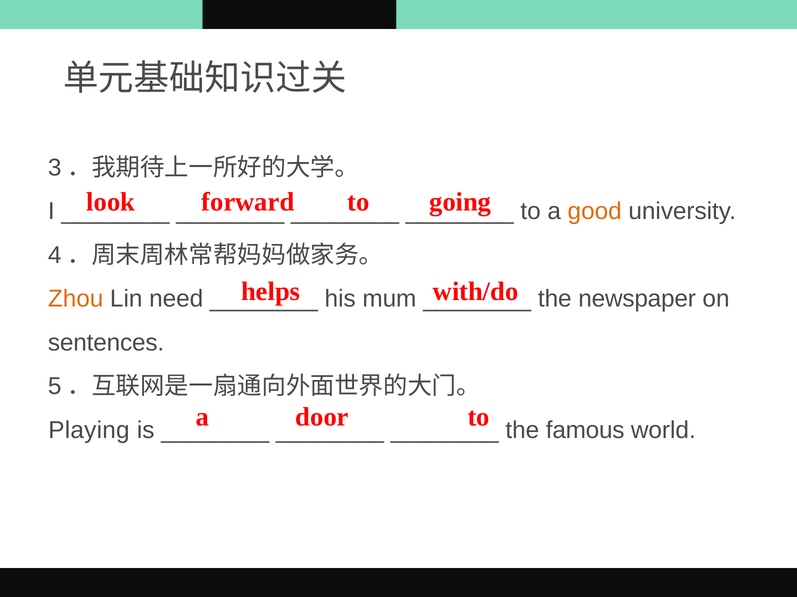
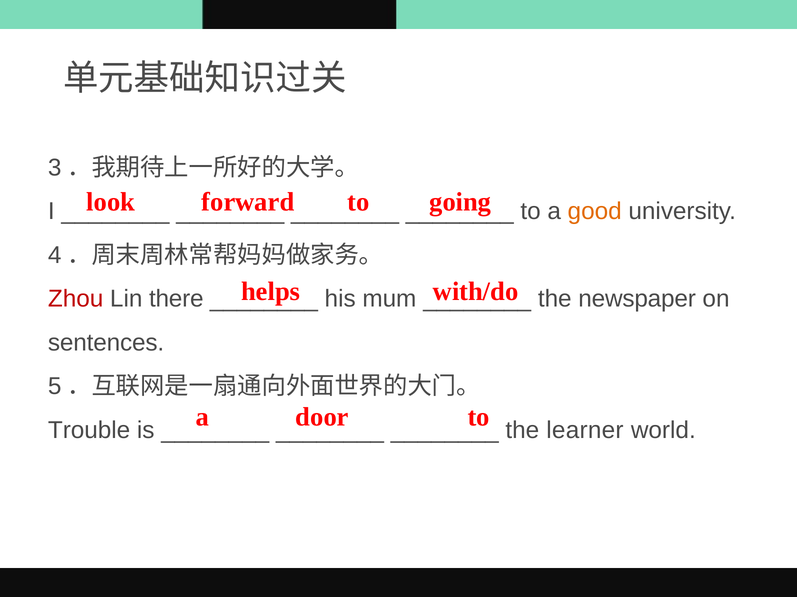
Zhou colour: orange -> red (76, 299)
need: need -> there (176, 299)
Playing: Playing -> Trouble (89, 431)
famous: famous -> learner (585, 431)
